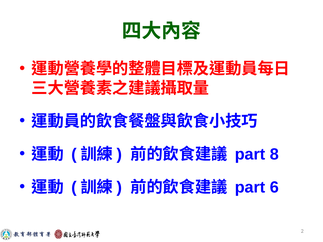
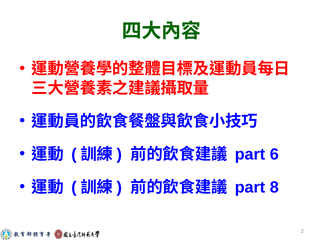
8: 8 -> 6 (274, 154)
6: 6 -> 8 (274, 187)
